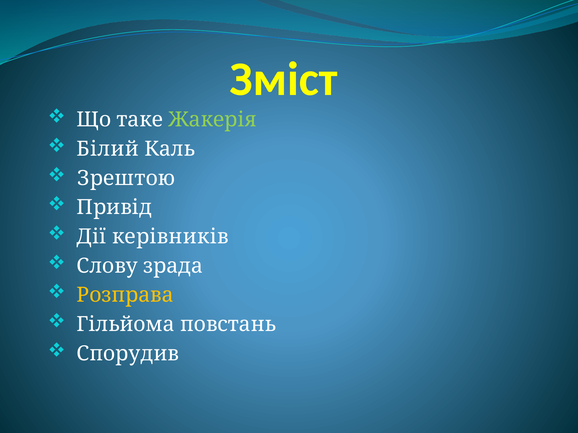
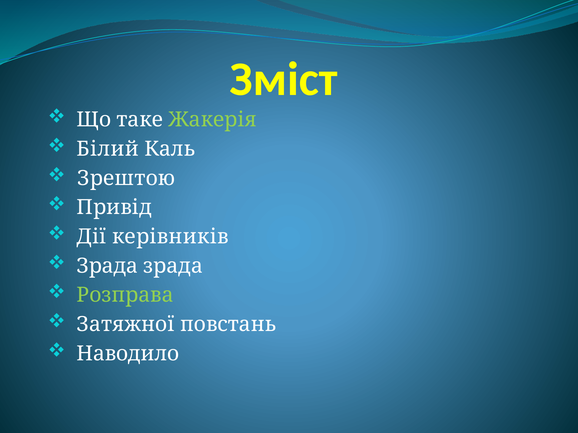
Слову: Слову -> Зрада (107, 266)
Розправа colour: yellow -> light green (125, 295)
Гільйома: Гільйома -> Затяжної (126, 325)
Спорудив: Спорудив -> Наводило (128, 354)
